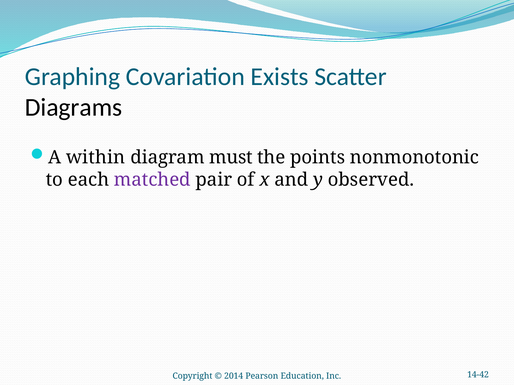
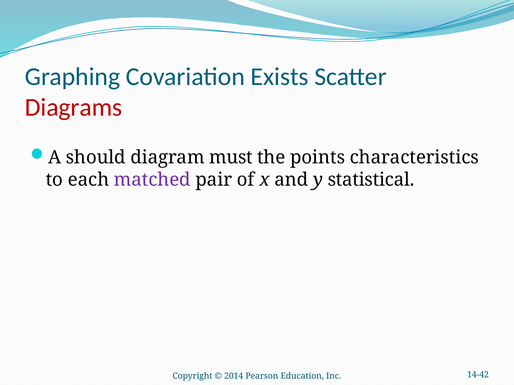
Diagrams colour: black -> red (73, 108)
within: within -> should (96, 158)
nonmonotonic: nonmonotonic -> characteristics (414, 158)
observed: observed -> statistical (371, 180)
